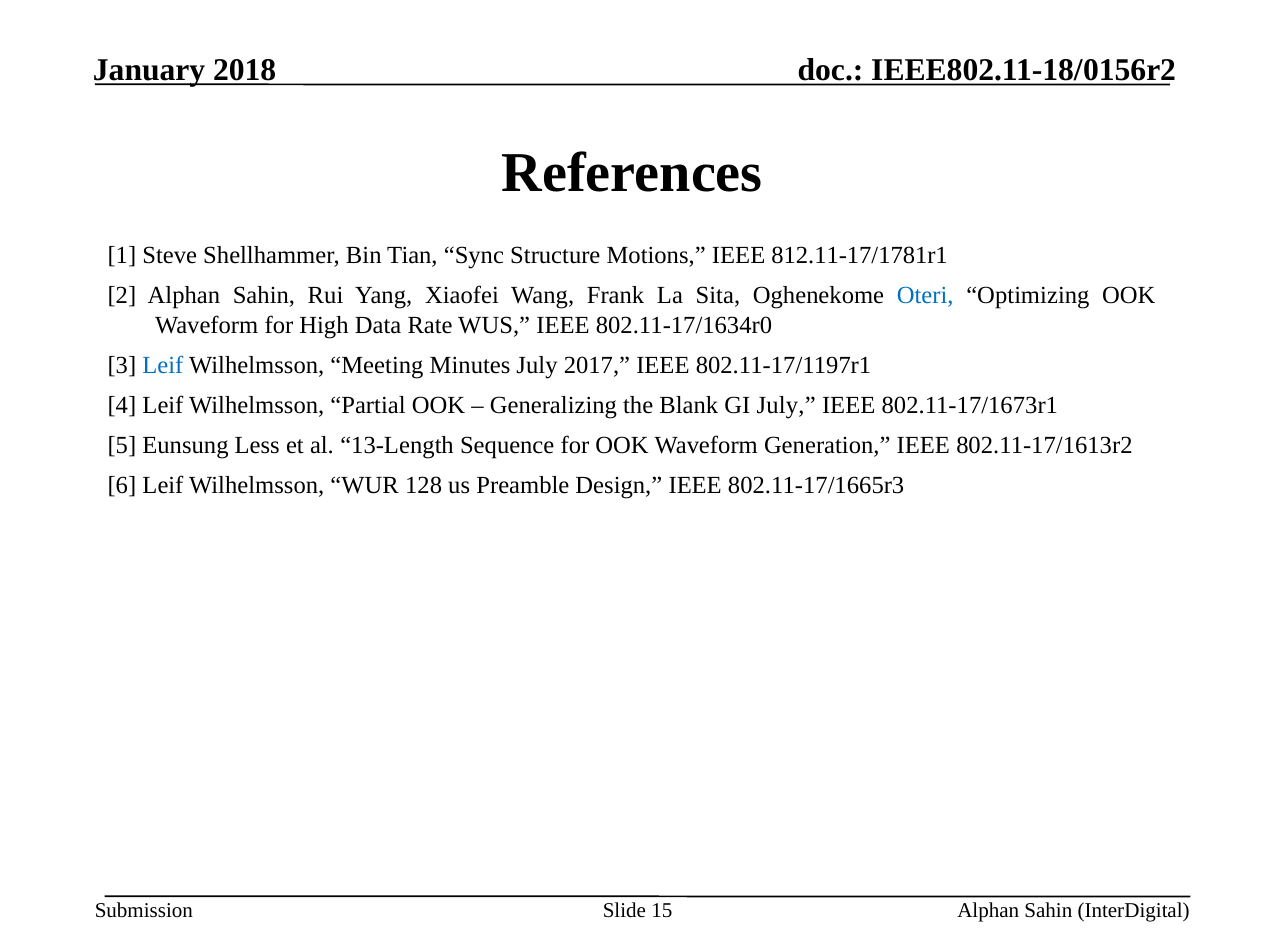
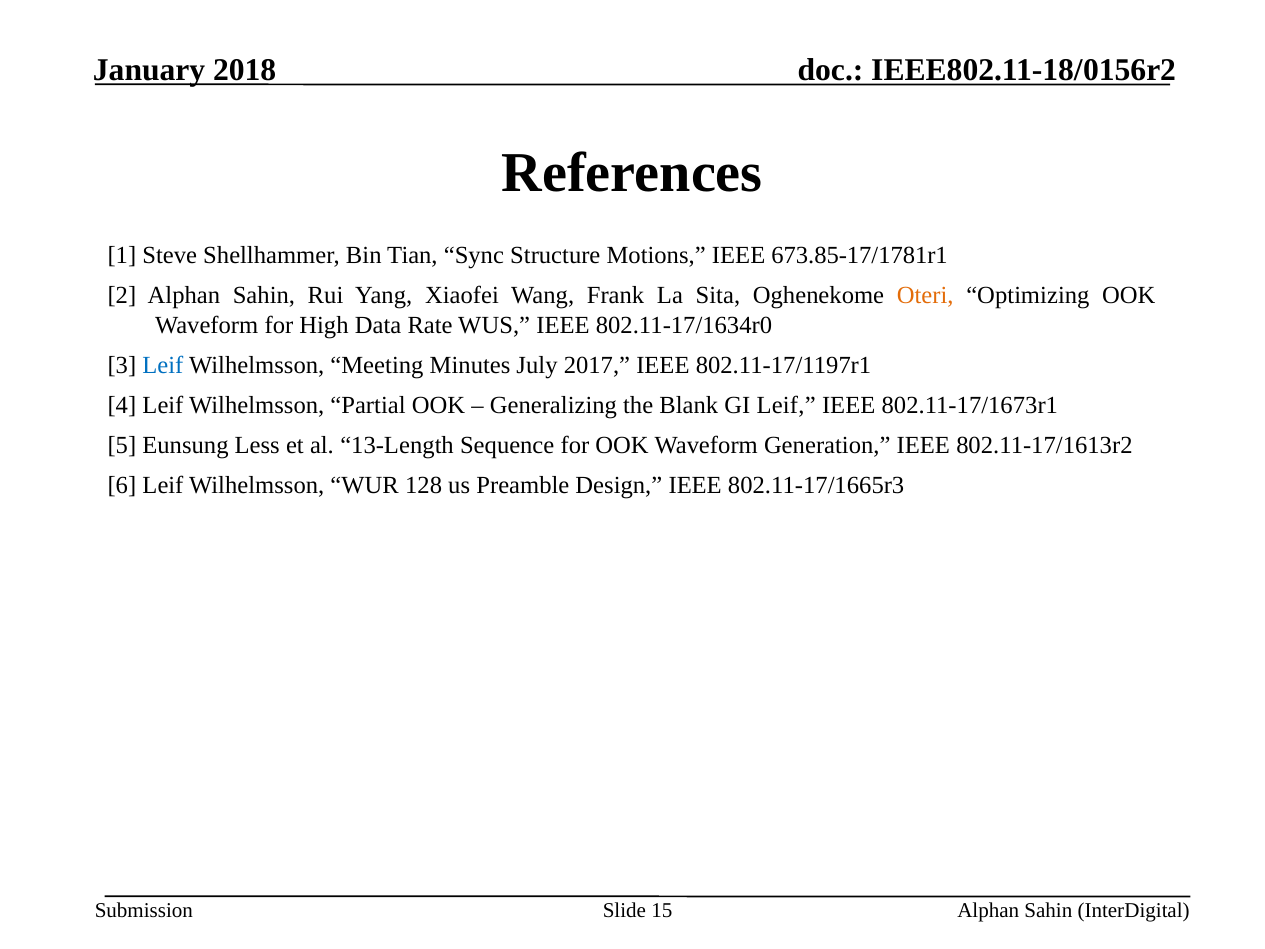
812.11-17/1781r1: 812.11-17/1781r1 -> 673.85-17/1781r1 (860, 255)
Oteri colour: blue -> orange (925, 295)
GI July: July -> Leif (786, 405)
